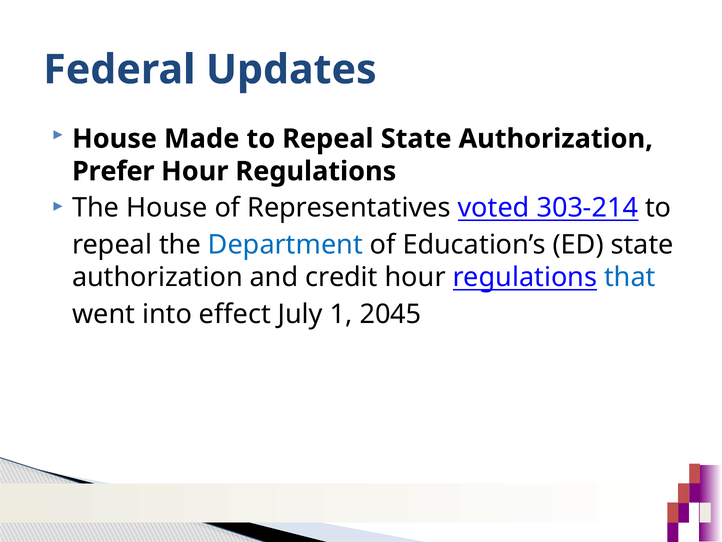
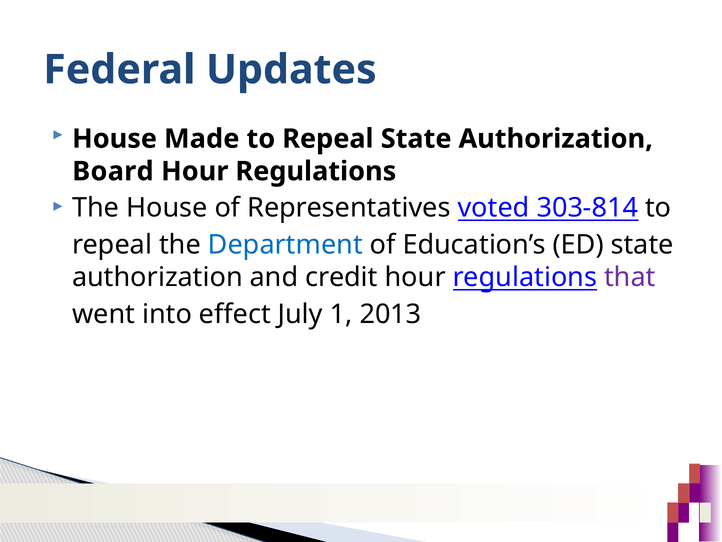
Prefer: Prefer -> Board (113, 171)
303-214: 303-214 -> 303-814 (587, 208)
that colour: blue -> purple (630, 277)
2045: 2045 -> 2013 (390, 314)
